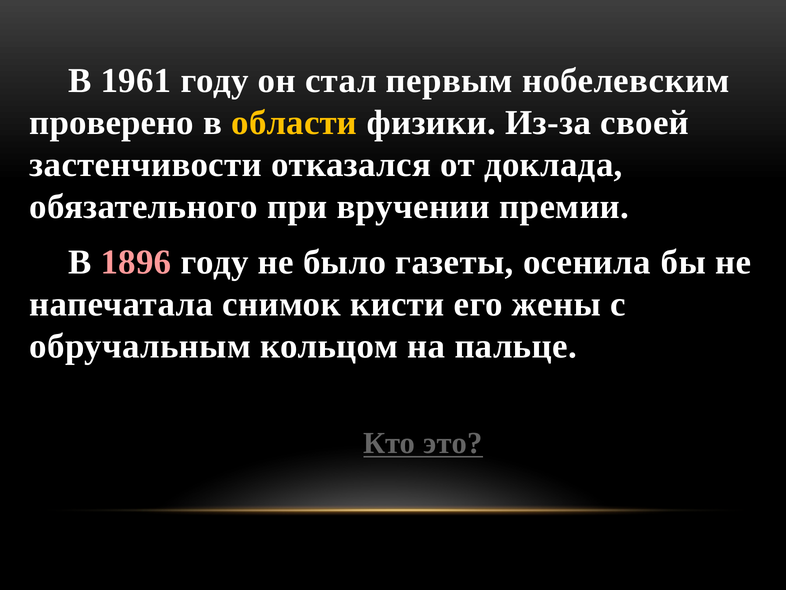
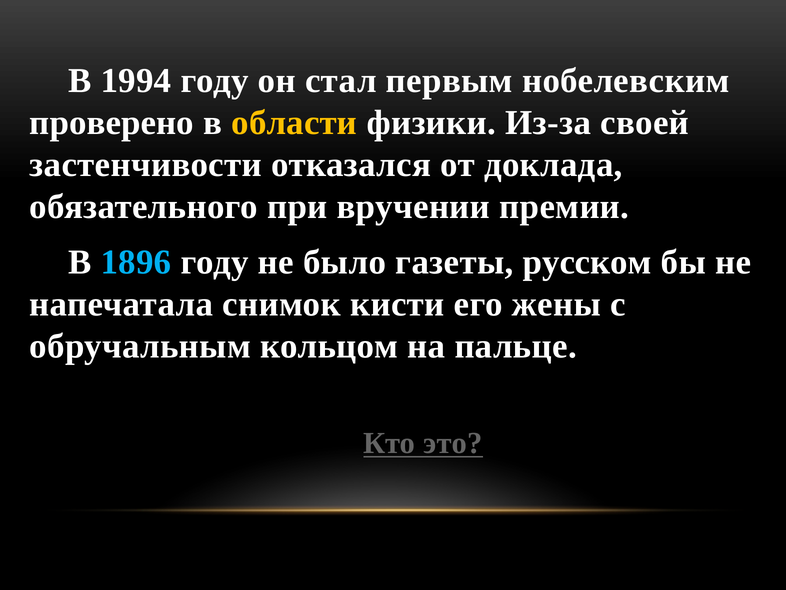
1961: 1961 -> 1994 (136, 81)
1896 colour: pink -> light blue (136, 262)
осенила: осенила -> русском (587, 262)
